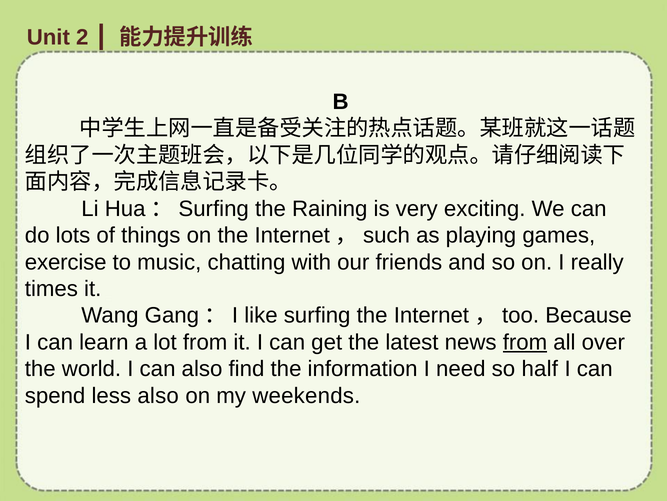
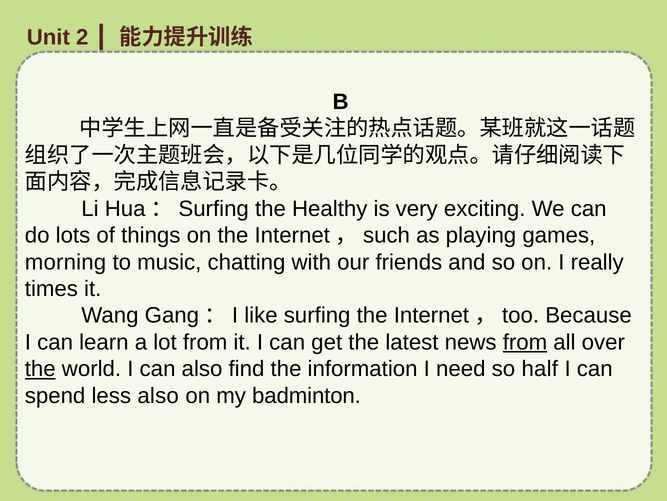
Raining: Raining -> Healthy (330, 208)
exercise: exercise -> morning (66, 262)
the underline: none -> present (40, 368)
weekends: weekends -> badminton (306, 395)
